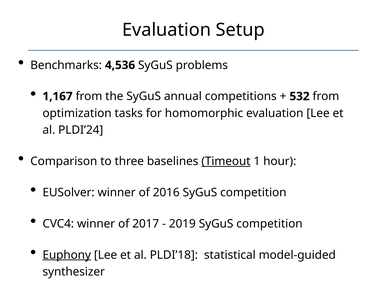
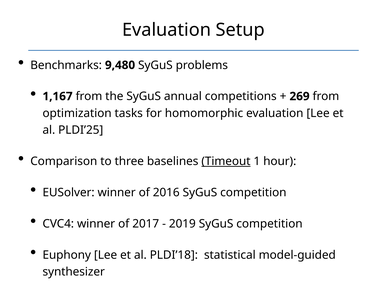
4,536: 4,536 -> 9,480 (120, 65)
532: 532 -> 269 (300, 96)
PLDI’24: PLDI’24 -> PLDI’25 (81, 130)
Euphony underline: present -> none (67, 255)
